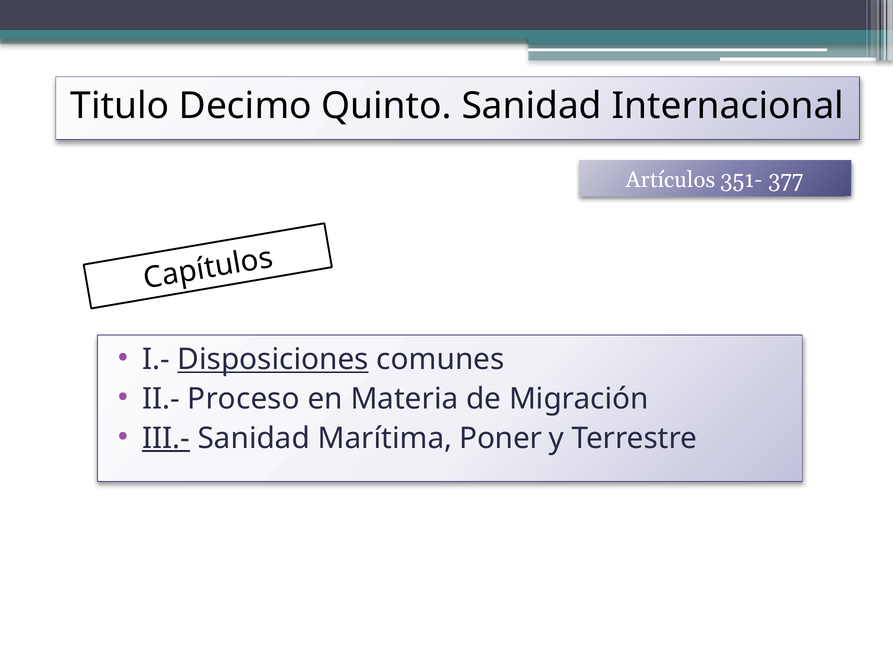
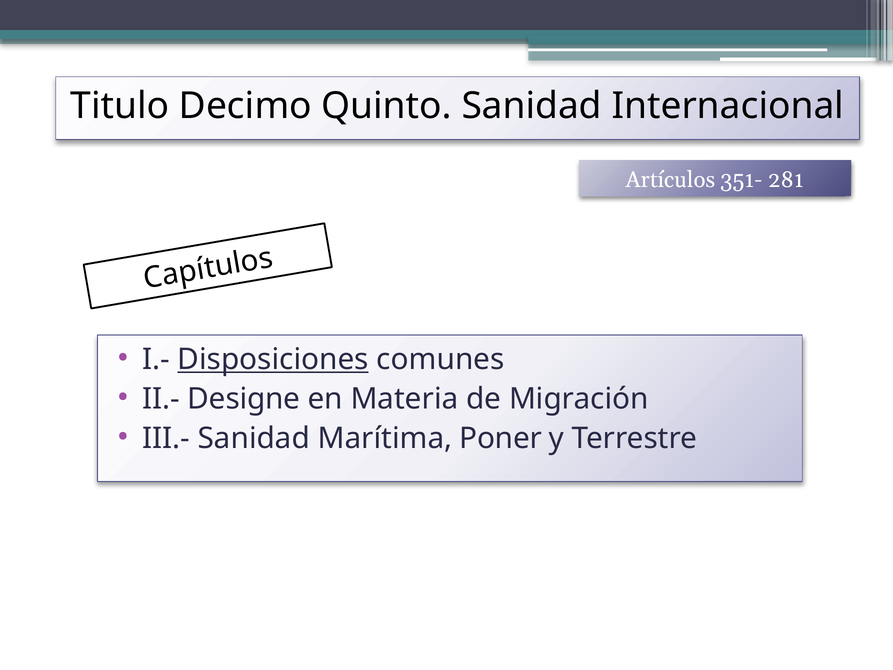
377: 377 -> 281 (786, 180)
Proceso: Proceso -> Designe (244, 399)
III.- underline: present -> none (166, 438)
